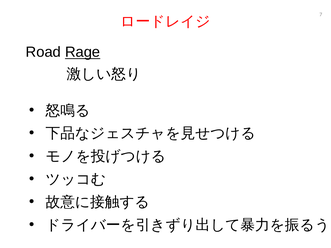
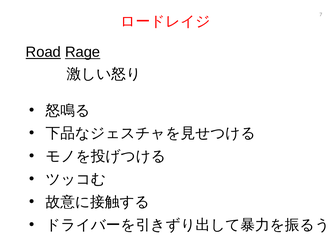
Road underline: none -> present (43, 52)
